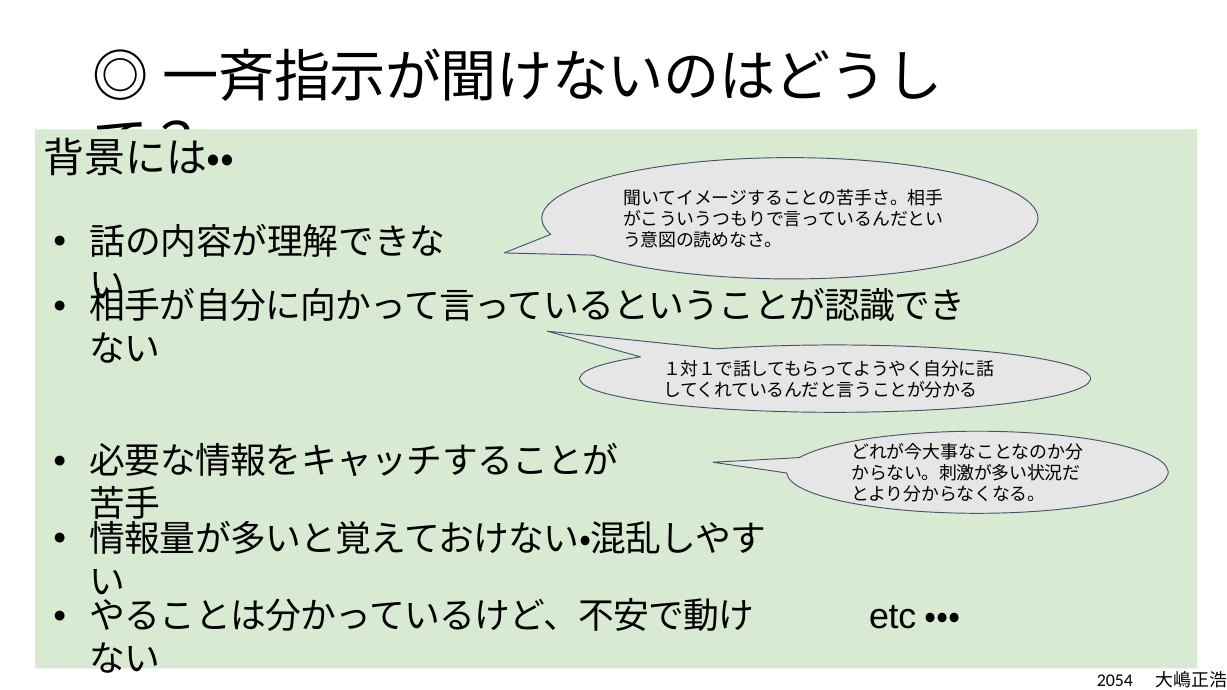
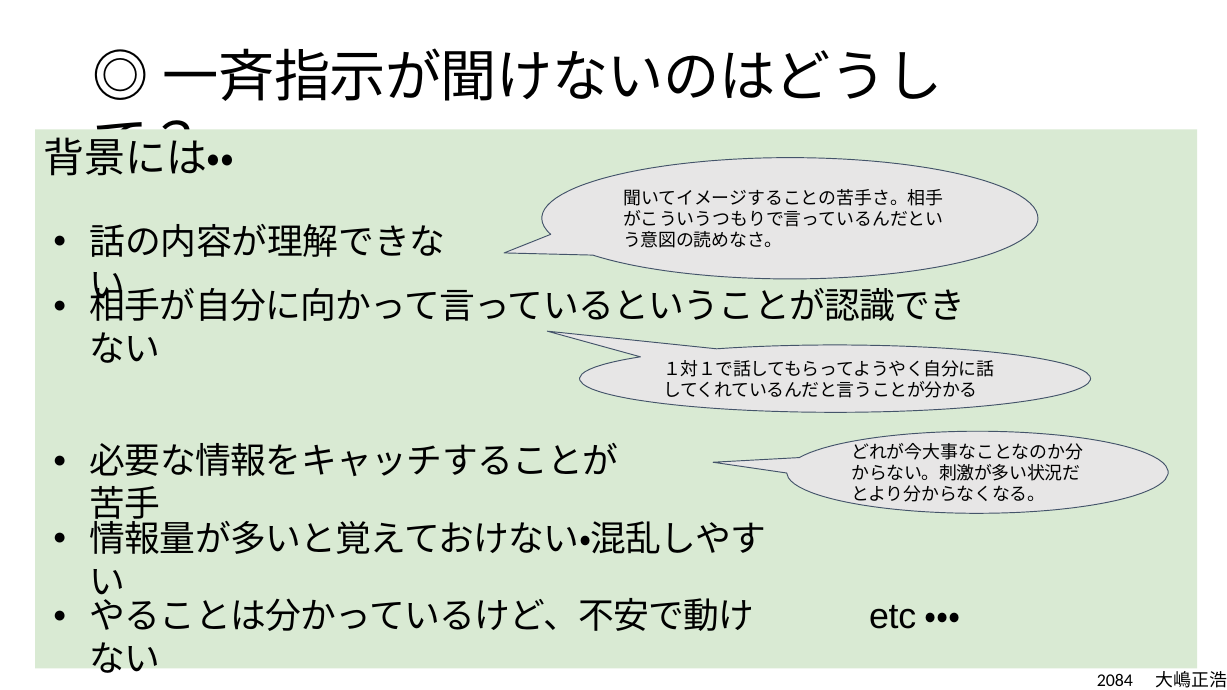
2054: 2054 -> 2084 (1115, 681)
